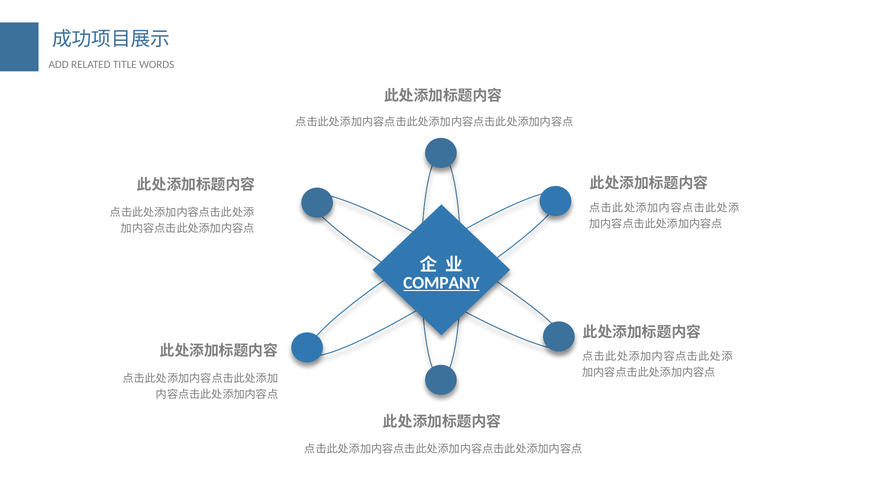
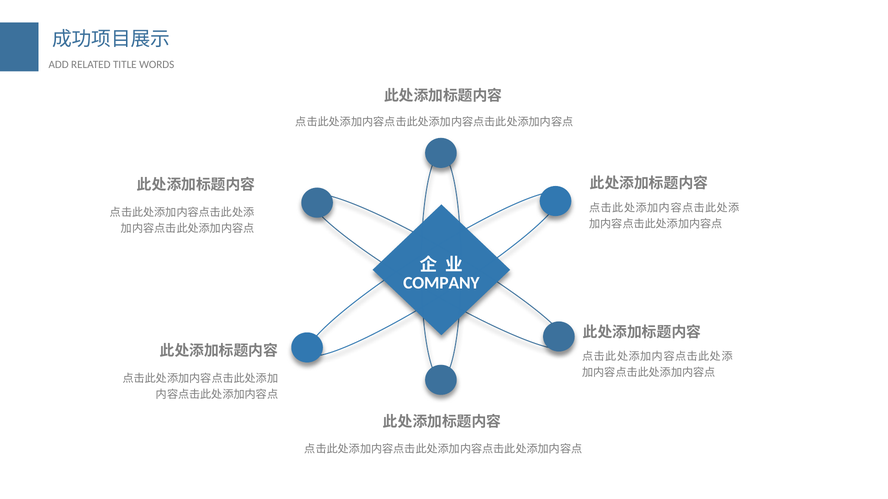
COMPANY underline: present -> none (441, 283)
